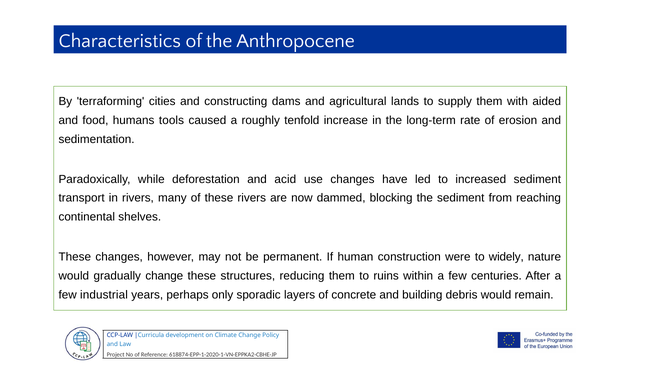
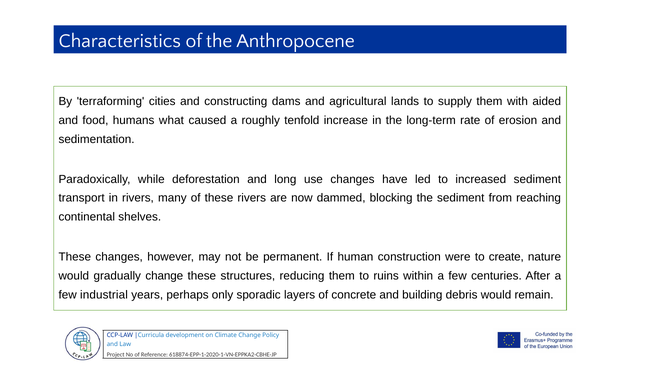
tools: tools -> what (171, 120)
acid: acid -> long (285, 179)
widely: widely -> create (506, 257)
